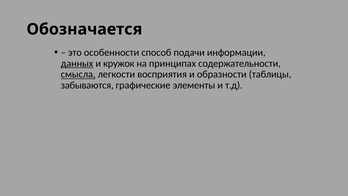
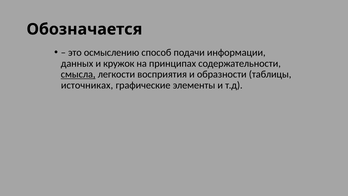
особенности: особенности -> осмыслению (112, 52)
данных underline: present -> none (77, 63)
забываются: забываются -> источниках (87, 85)
